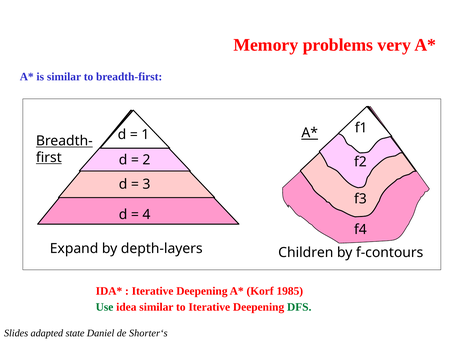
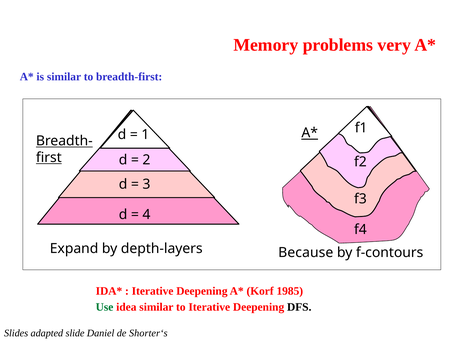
Children: Children -> Because (306, 252)
DFS colour: green -> black (299, 307)
state: state -> slide (75, 333)
